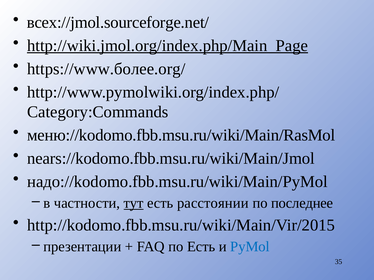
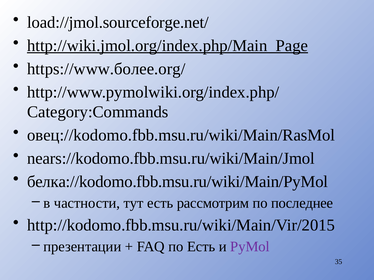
всех://jmol.sourceforge.net/: всех://jmol.sourceforge.net/ -> load://jmol.sourceforge.net/ (118, 22)
меню://kodomo.fbb.msu.ru/wiki/Main/RasMol: меню://kodomo.fbb.msu.ru/wiki/Main/RasMol -> овец://kodomo.fbb.msu.ru/wiki/Main/RasMol (181, 135)
надо://kodomo.fbb.msu.ru/wiki/Main/PyMol: надо://kodomo.fbb.msu.ru/wiki/Main/PyMol -> белка://kodomo.fbb.msu.ru/wiki/Main/PyMol (178, 182)
тут underline: present -> none (134, 203)
расстоянии: расстоянии -> рассмотрим (213, 203)
PyMol colour: blue -> purple (250, 247)
